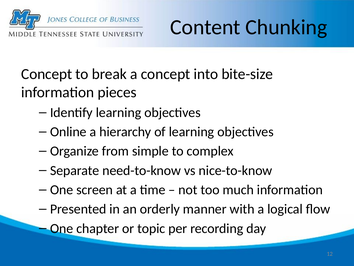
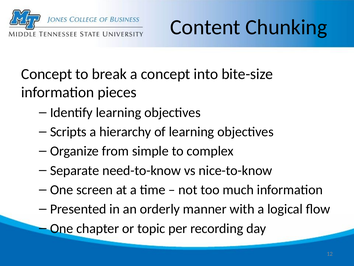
Online: Online -> Scripts (68, 132)
